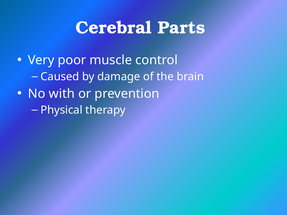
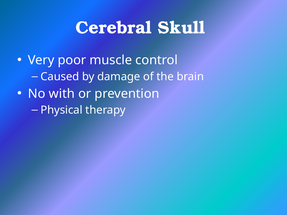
Parts: Parts -> Skull (181, 28)
